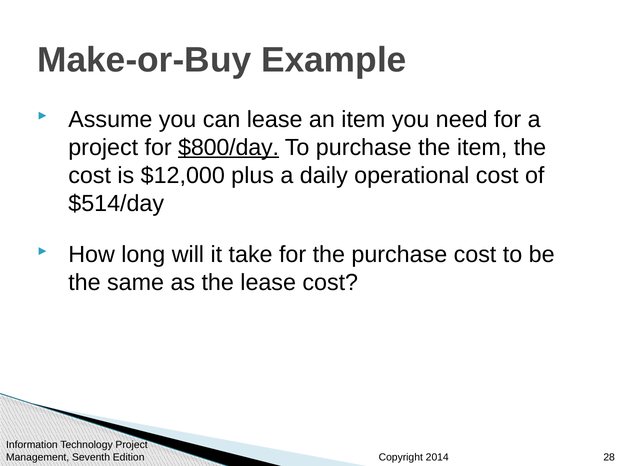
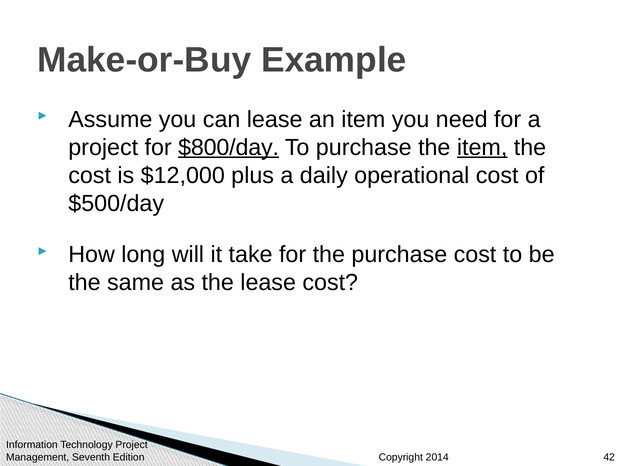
item underline: none -> present (482, 147)
$514/day: $514/day -> $500/day (116, 203)
28: 28 -> 42 (609, 457)
